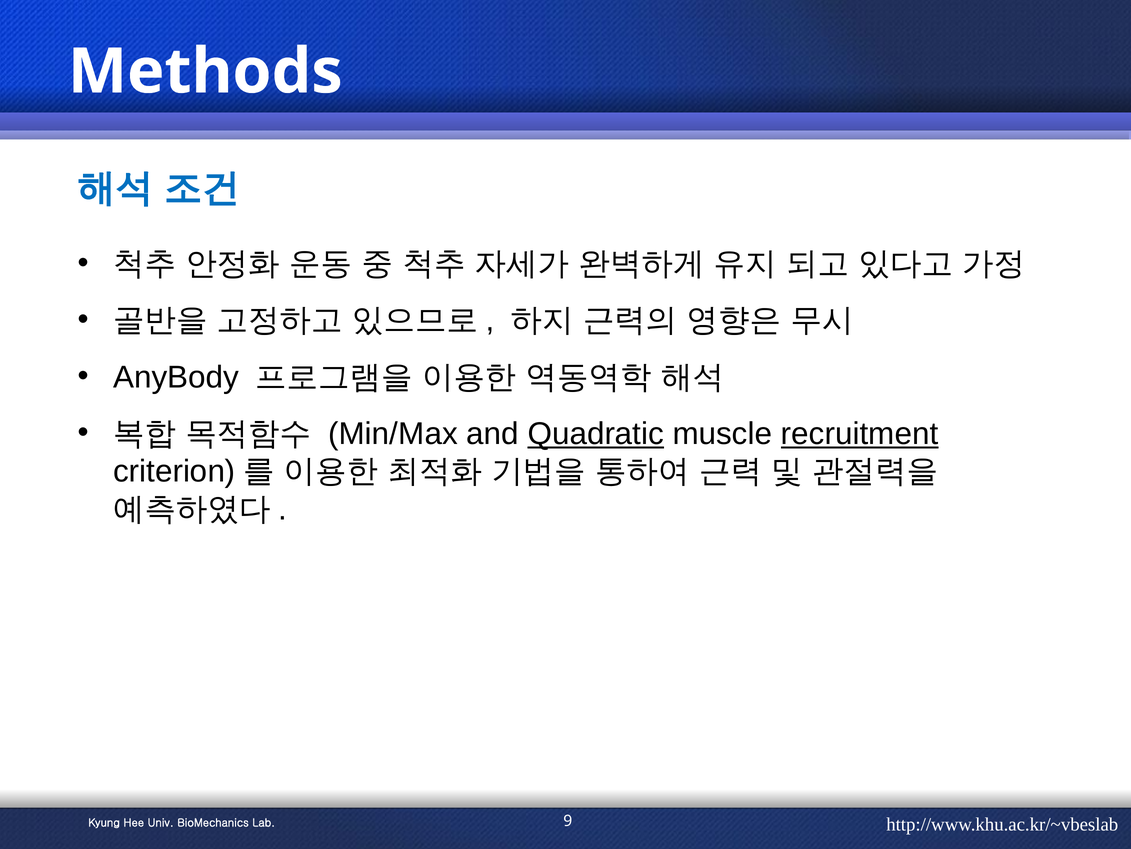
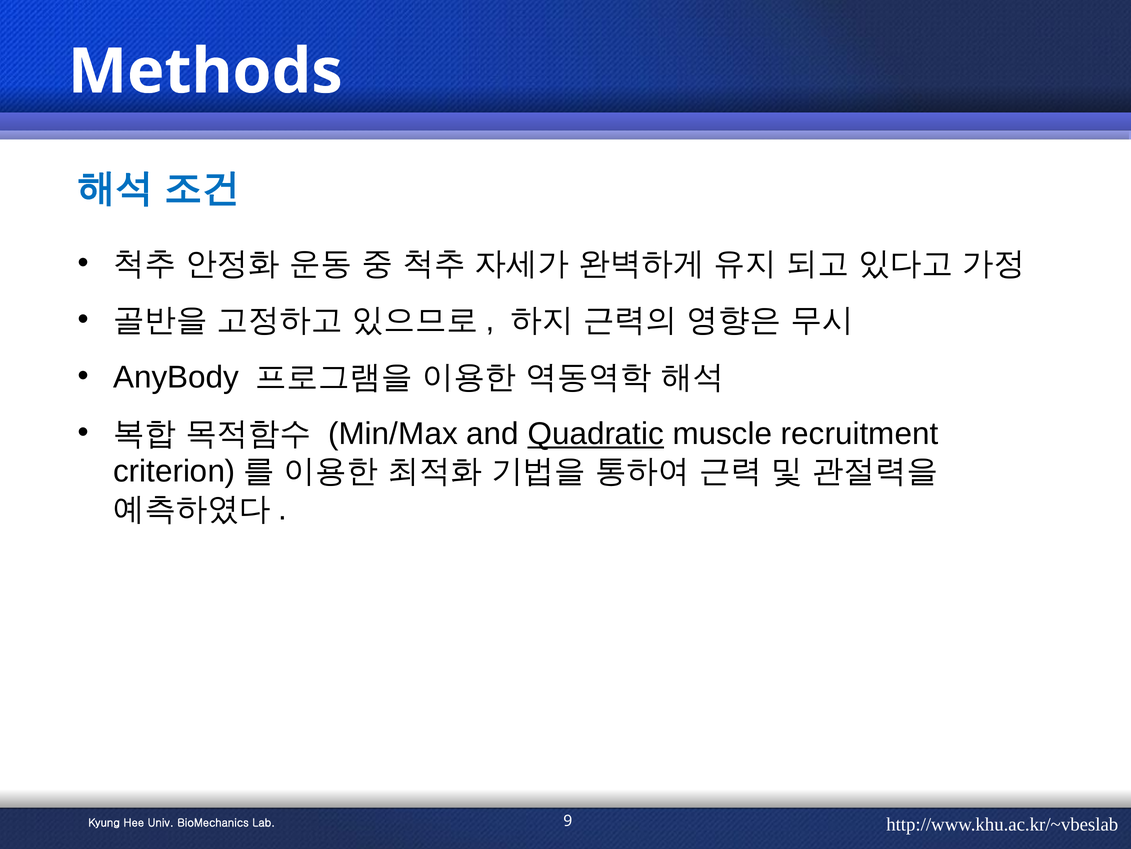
recruitment underline: present -> none (860, 433)
